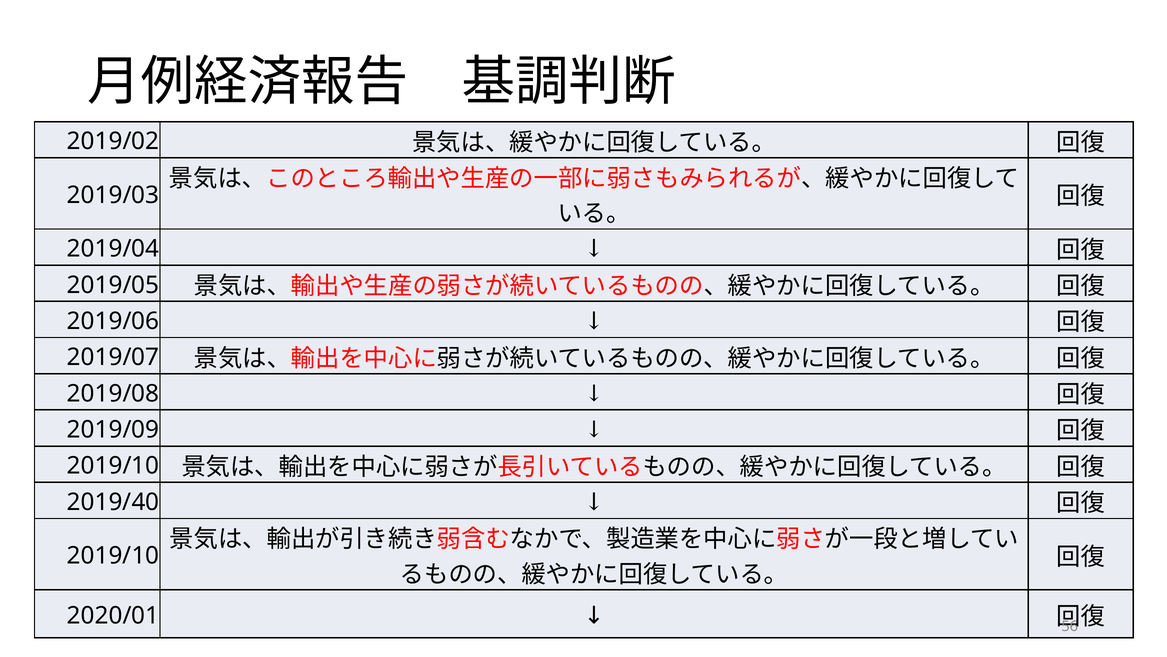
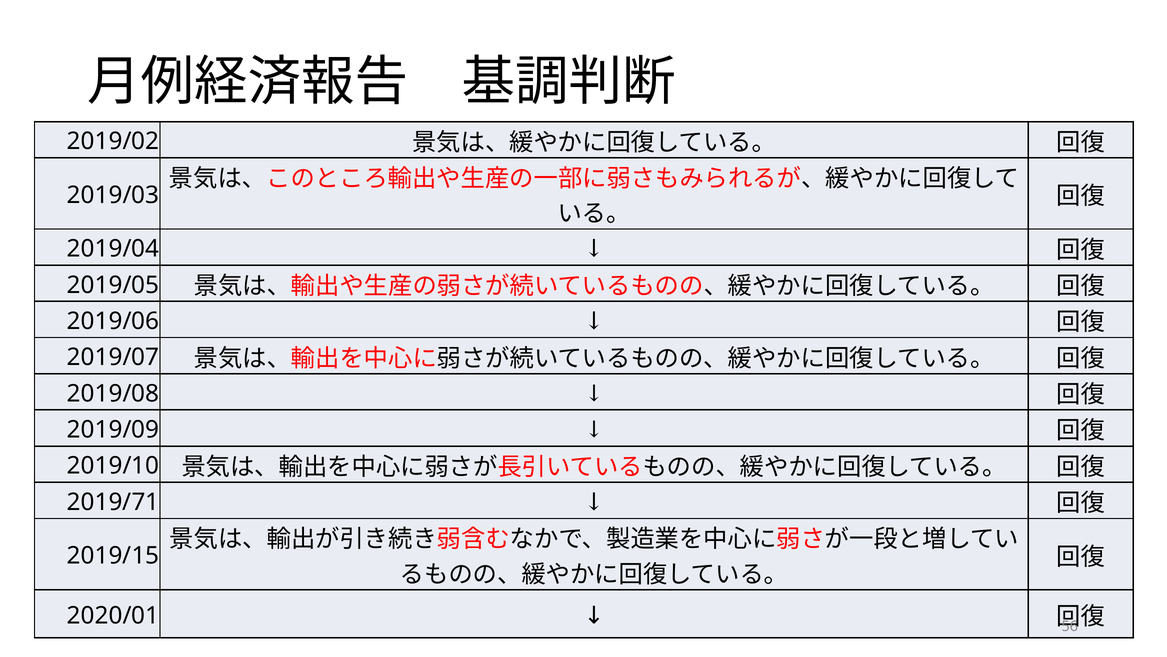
2019/40: 2019/40 -> 2019/71 (113, 502)
2019/10: 2019/10 -> 2019/15 (113, 555)
